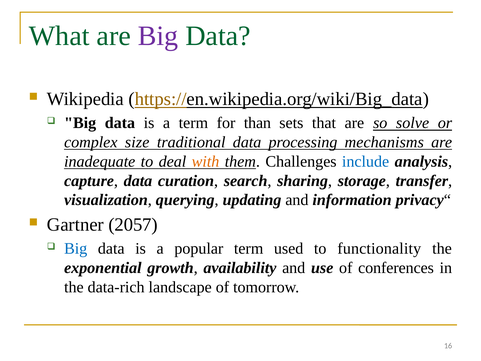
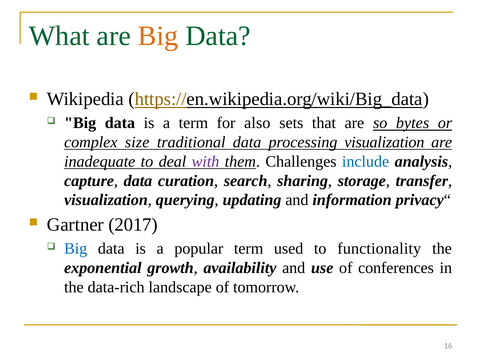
Big colour: purple -> orange (158, 36)
than: than -> also (257, 123)
solve: solve -> bytes (413, 123)
processing mechanisms: mechanisms -> visualization (384, 142)
with colour: orange -> purple (206, 161)
2057: 2057 -> 2017 (133, 225)
